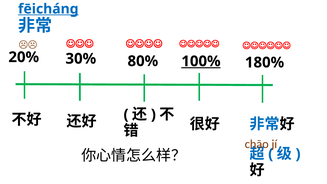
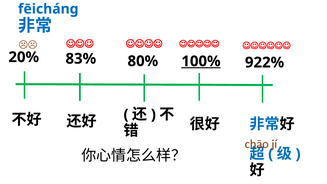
fēicháng underline: present -> none (48, 9)
30%: 30% -> 83% (81, 59)
180%: 180% -> 922% (265, 62)
